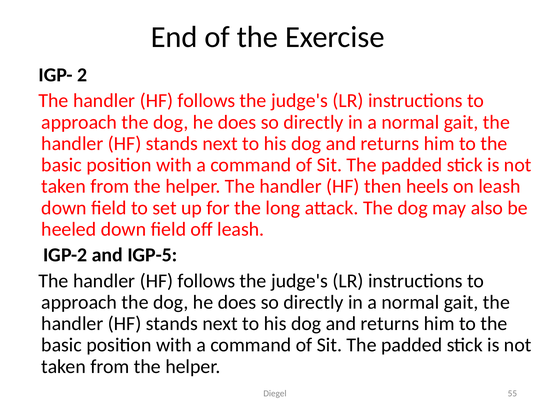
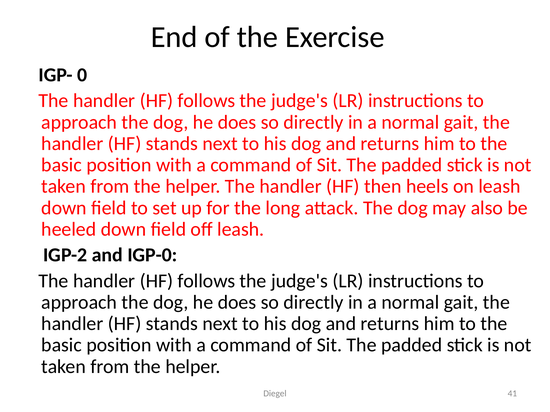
2: 2 -> 0 (82, 75)
IGP-5: IGP-5 -> IGP-0 (152, 255)
55: 55 -> 41 (512, 394)
